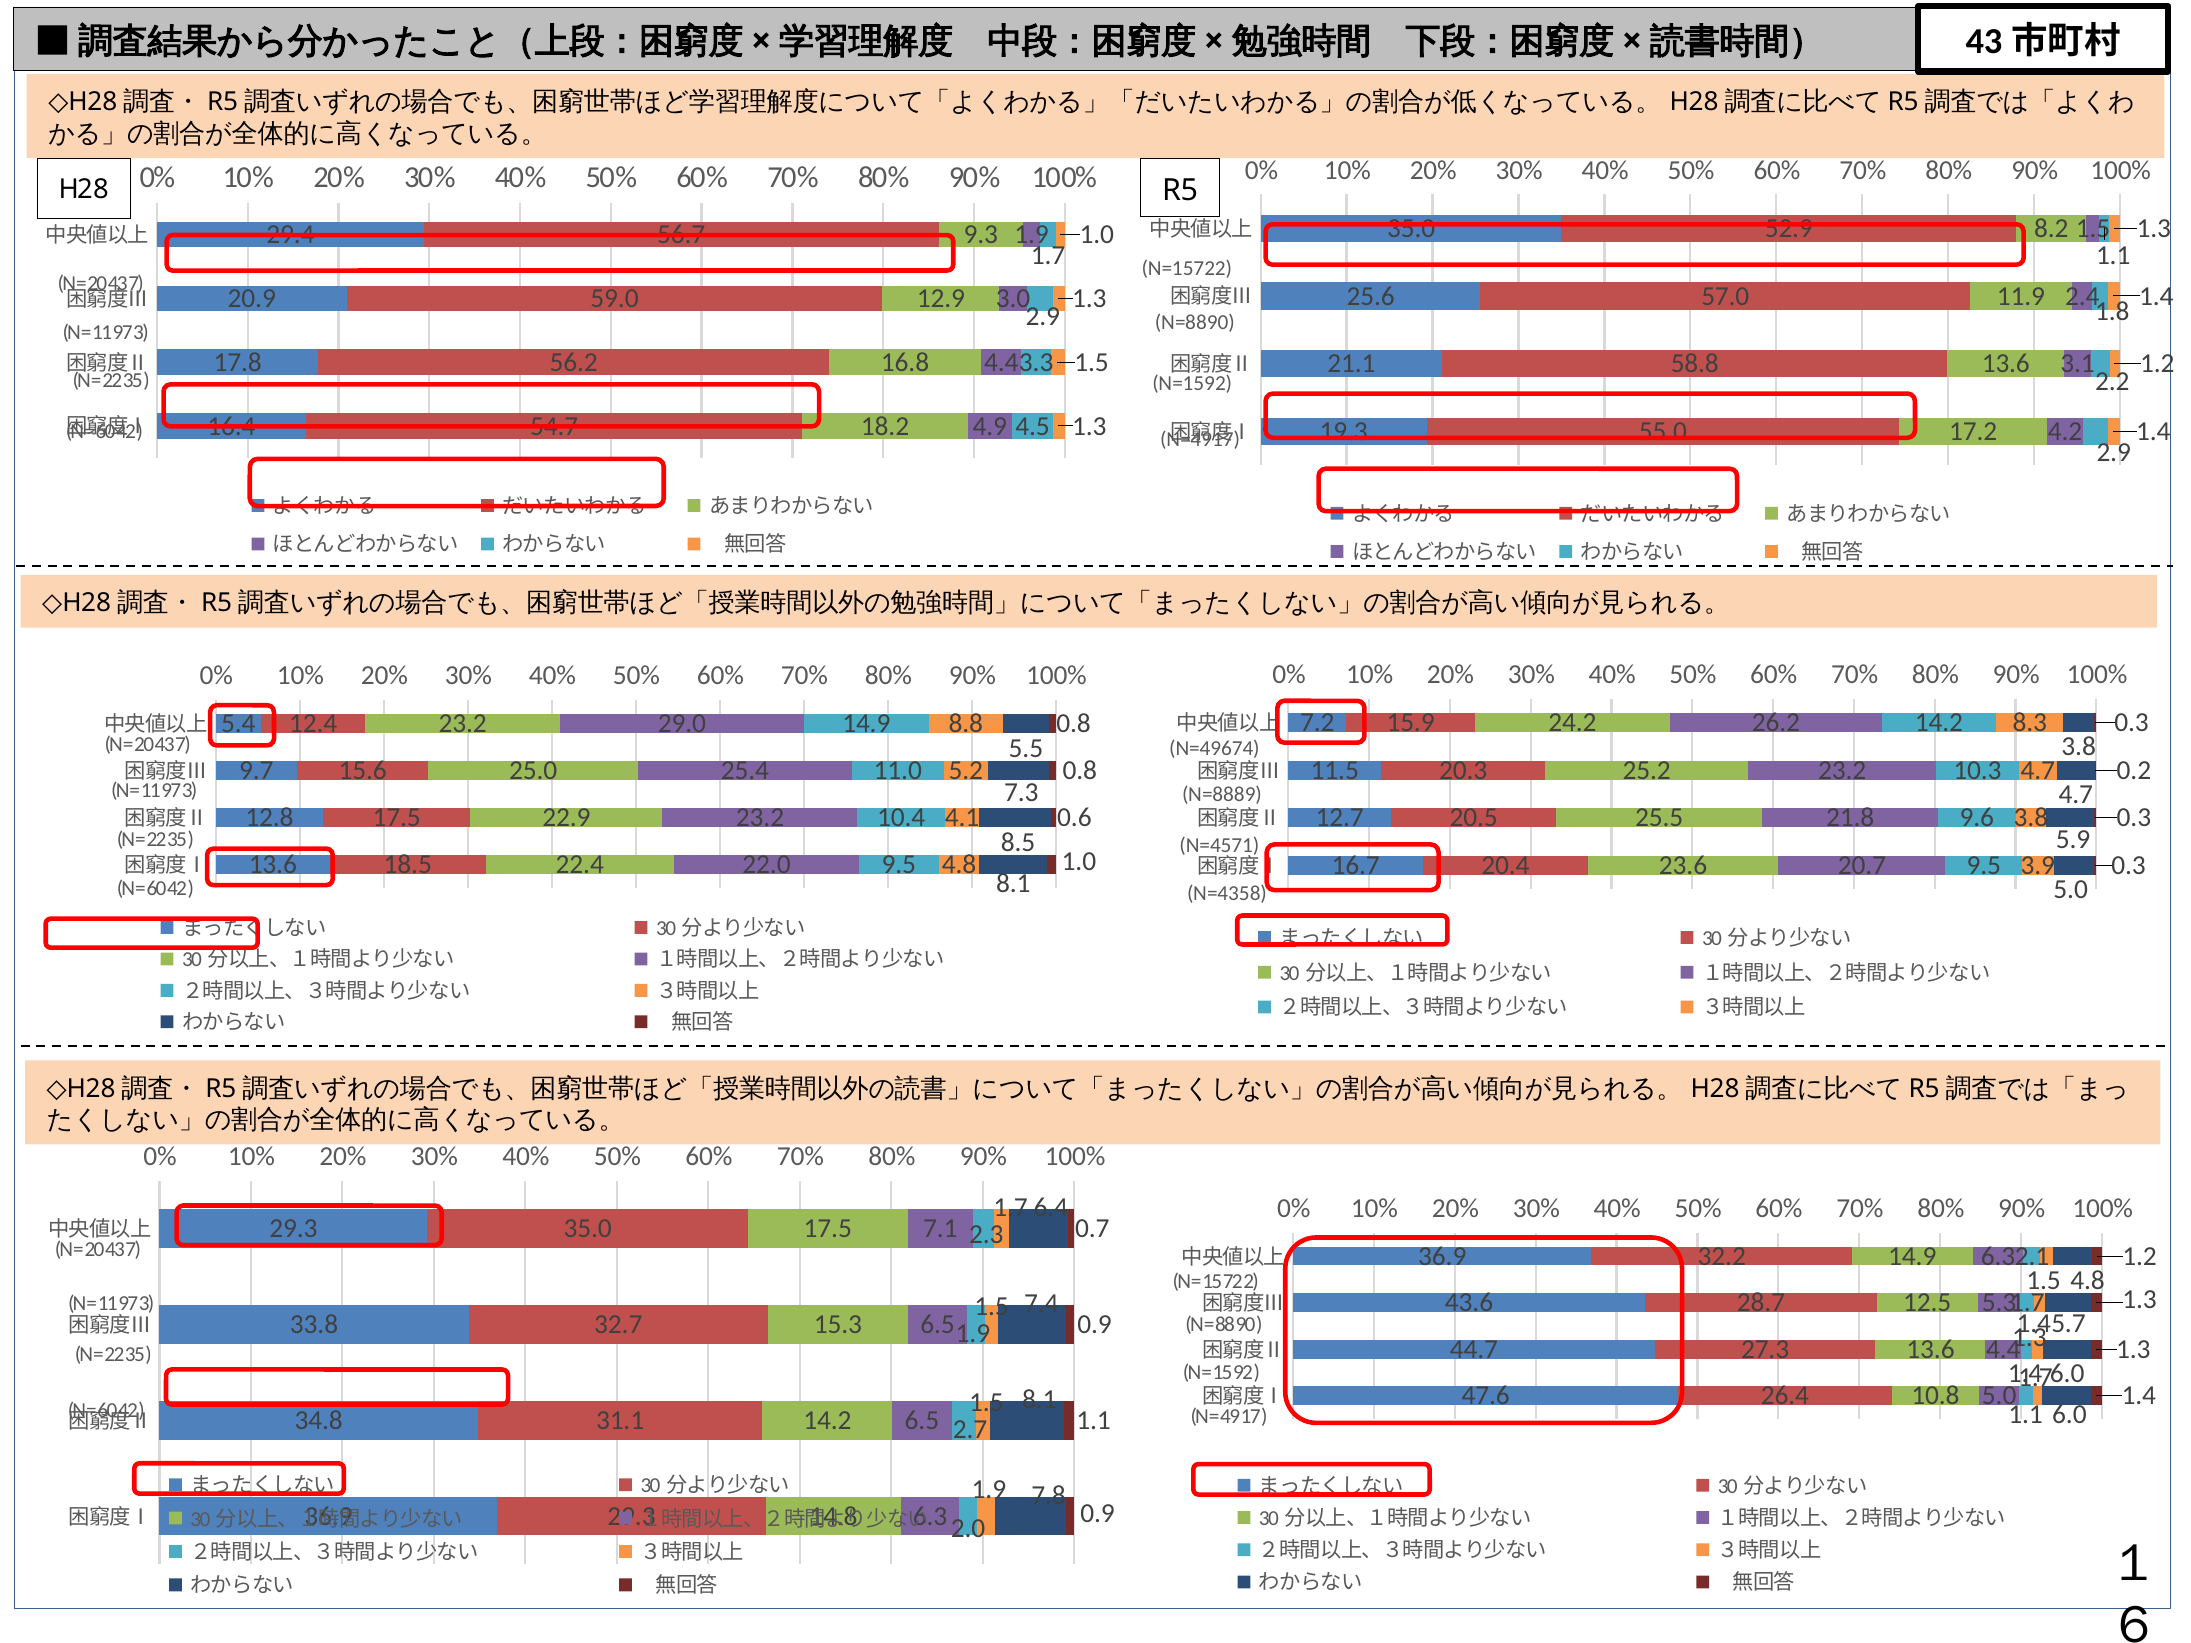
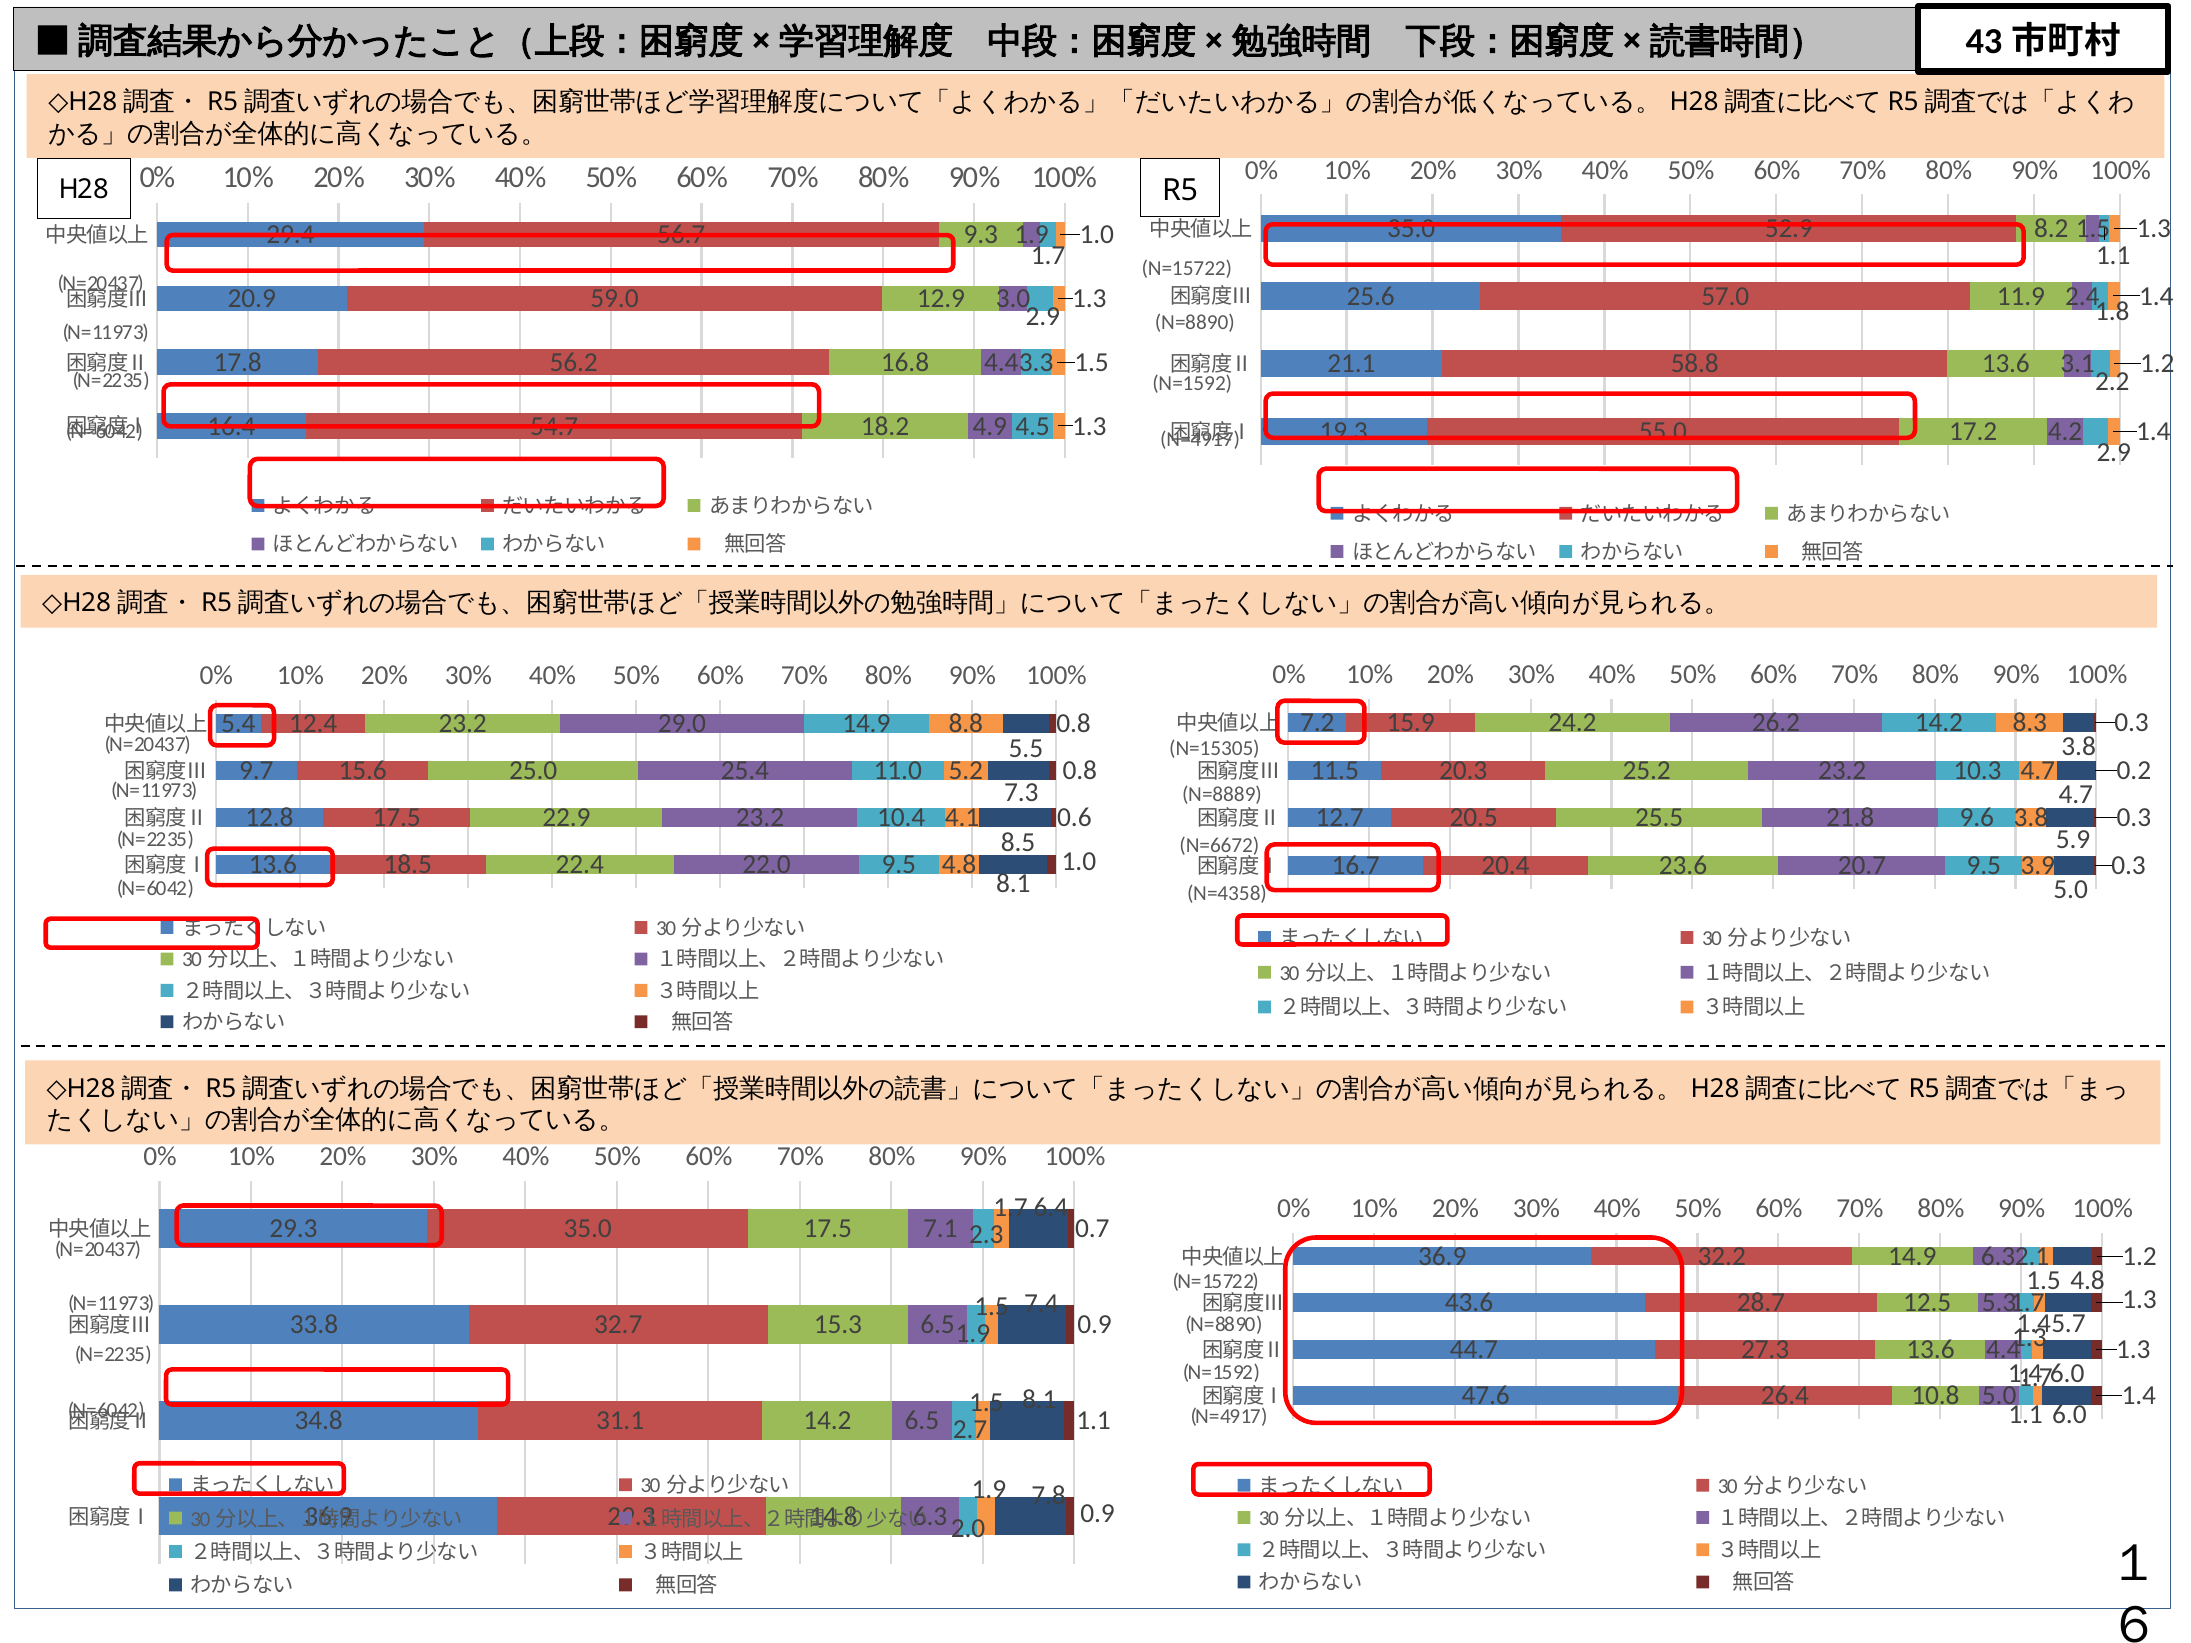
N=49674: N=49674 -> N=15305 (1214, 749)
N=4571: N=4571 -> N=6672 (1219, 846)
